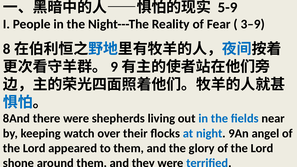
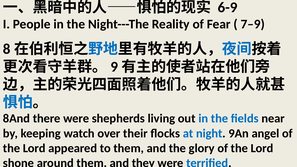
5-9: 5-9 -> 6-9 (228, 7)
3–9: 3–9 -> 7–9 (253, 24)
